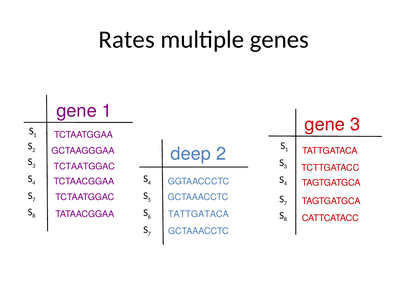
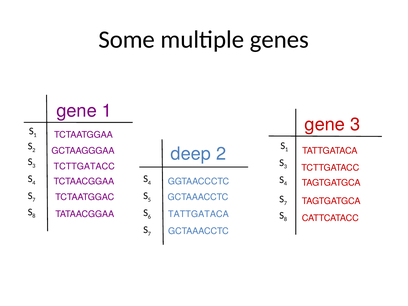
Rates: Rates -> Some (127, 39)
TCTAATGGAC: TCTAATGGAC -> TCTTGATACC (84, 166)
